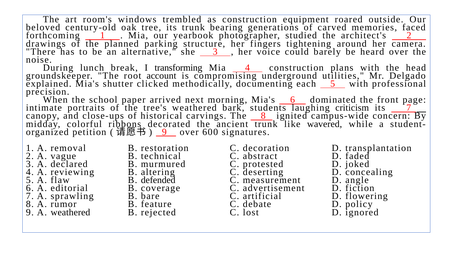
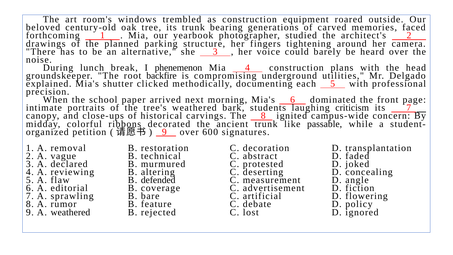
transforming: transforming -> phenemenon (178, 68)
account: account -> backfire (162, 76)
wavered: wavered -> passable (325, 124)
